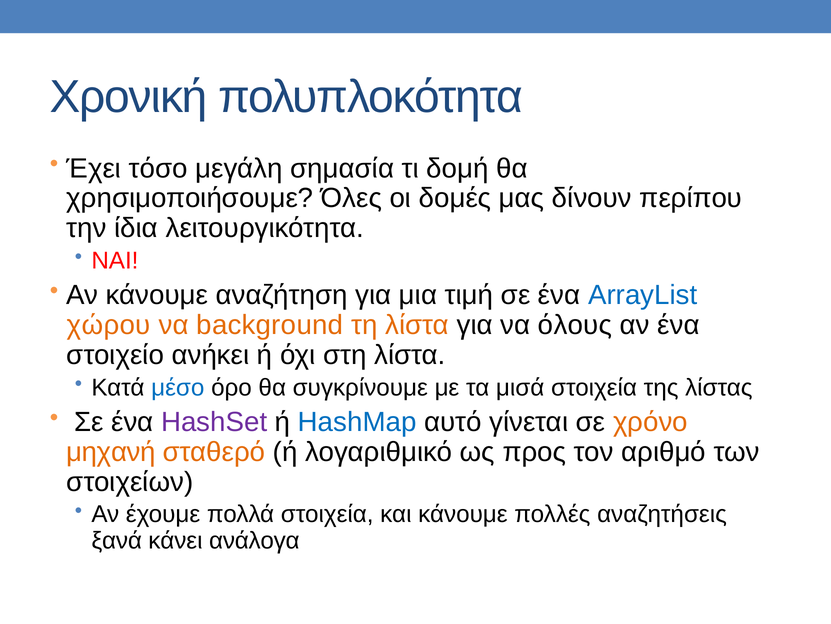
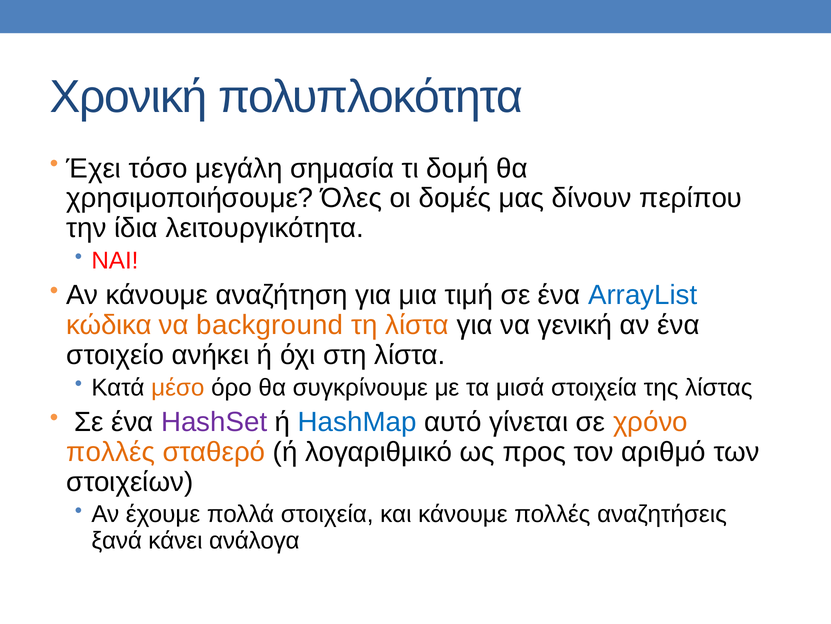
χώρου: χώρου -> κώδικα (109, 325)
όλους: όλους -> γενική (575, 325)
μέσο colour: blue -> orange (178, 387)
μηχανή: μηχανή -> πολλές (111, 451)
